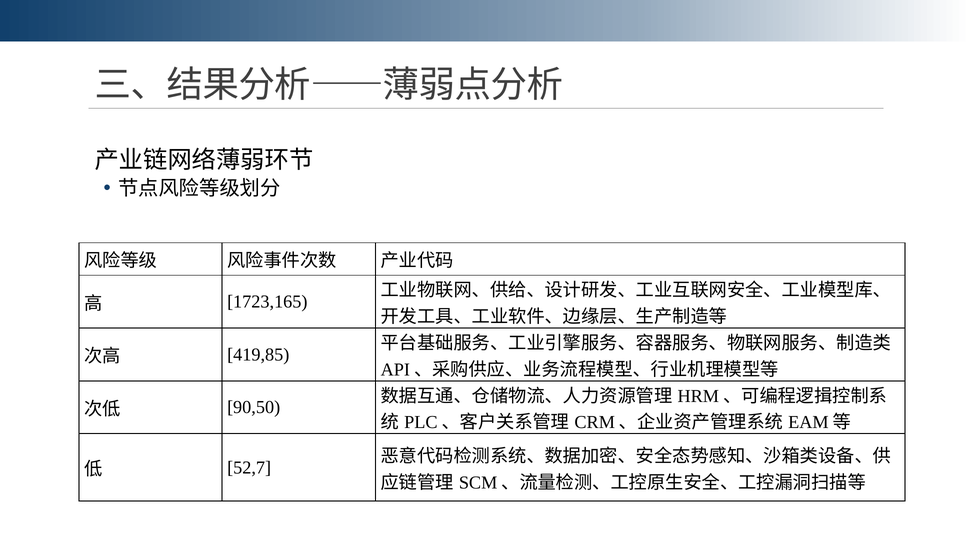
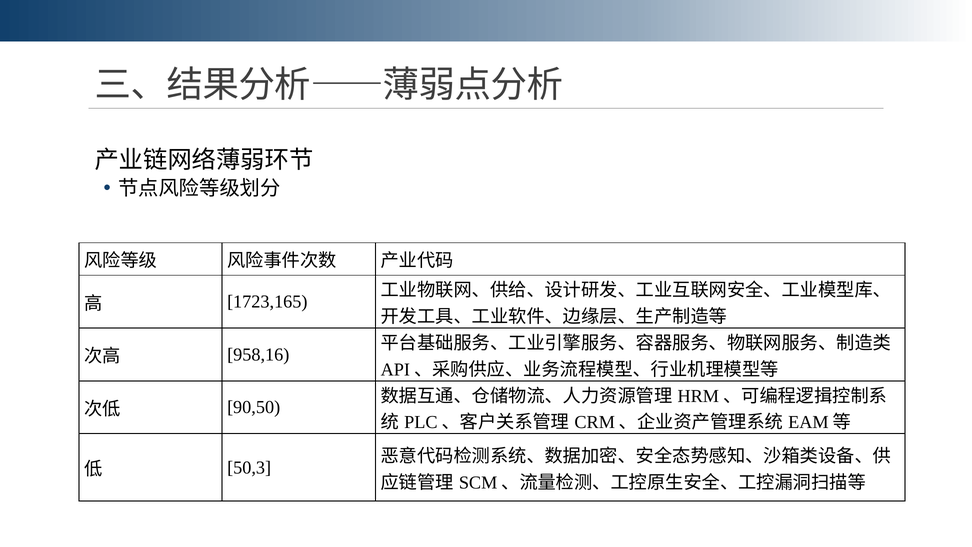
419,85: 419,85 -> 958,16 (258, 354)
52,7: 52,7 -> 50,3 (249, 467)
